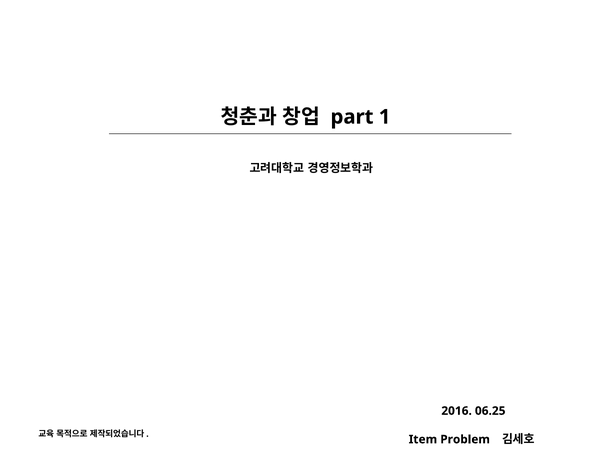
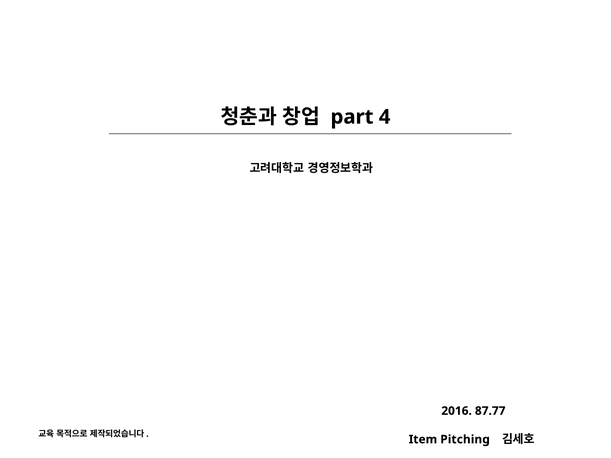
1: 1 -> 4 (385, 117)
06.25: 06.25 -> 87.77 (490, 411)
Problem: Problem -> Pitching (465, 440)
